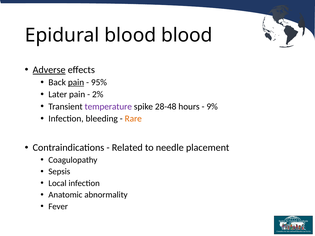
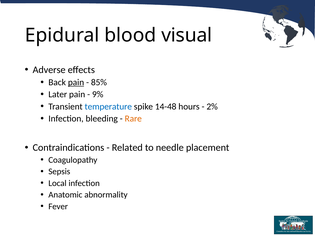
blood blood: blood -> visual (187, 35)
Adverse underline: present -> none (49, 70)
95%: 95% -> 85% (99, 82)
2%: 2% -> 9% (98, 95)
temperature colour: purple -> blue (108, 107)
28-48: 28-48 -> 14-48 (166, 107)
9%: 9% -> 2% (212, 107)
